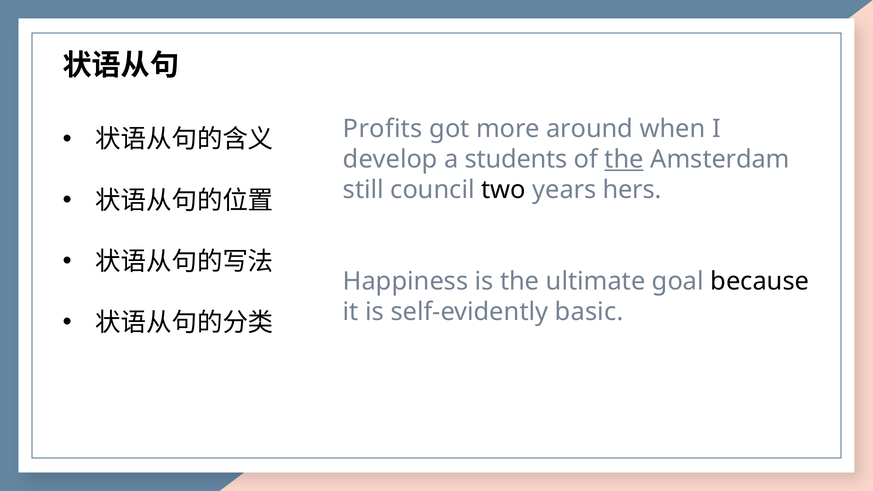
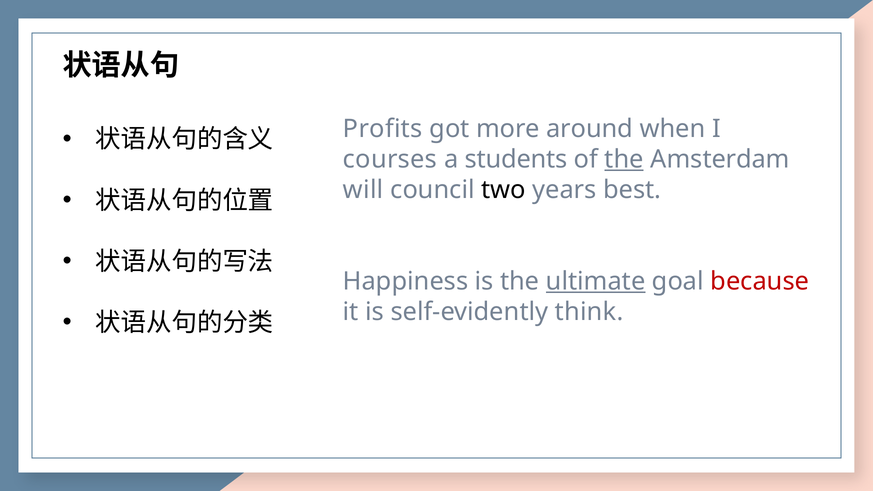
develop: develop -> courses (390, 159)
still: still -> will (363, 190)
hers: hers -> best (632, 190)
ultimate underline: none -> present (596, 281)
because colour: black -> red (760, 281)
basic: basic -> think (589, 312)
